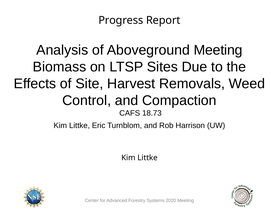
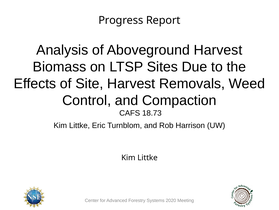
Aboveground Meeting: Meeting -> Harvest (218, 50)
